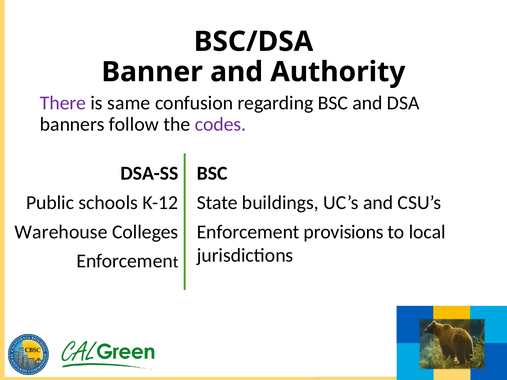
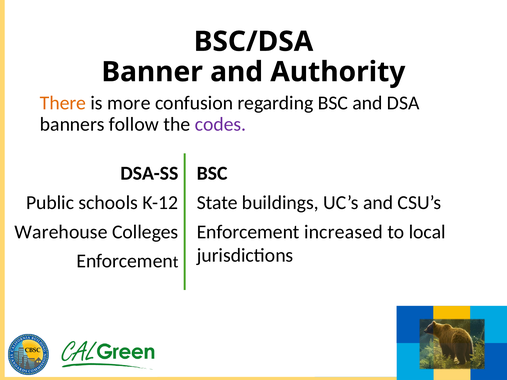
There colour: purple -> orange (63, 103)
same: same -> more (129, 103)
provisions: provisions -> increased (343, 232)
